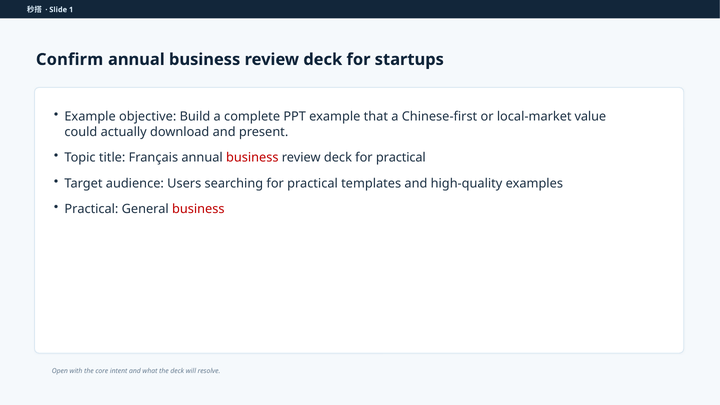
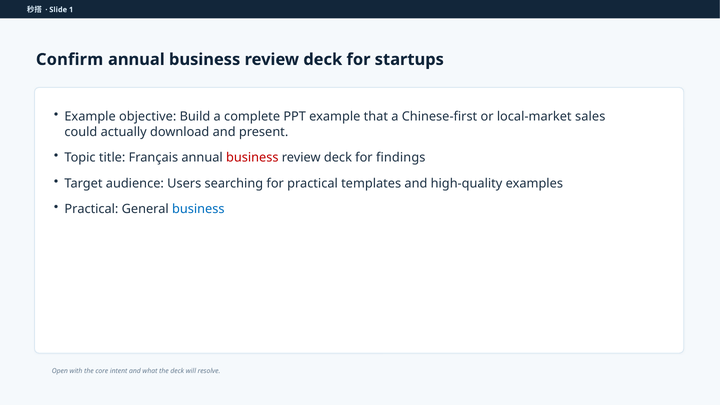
value: value -> sales (590, 117)
deck for practical: practical -> findings (401, 158)
business colour: red -> blue (198, 209)
